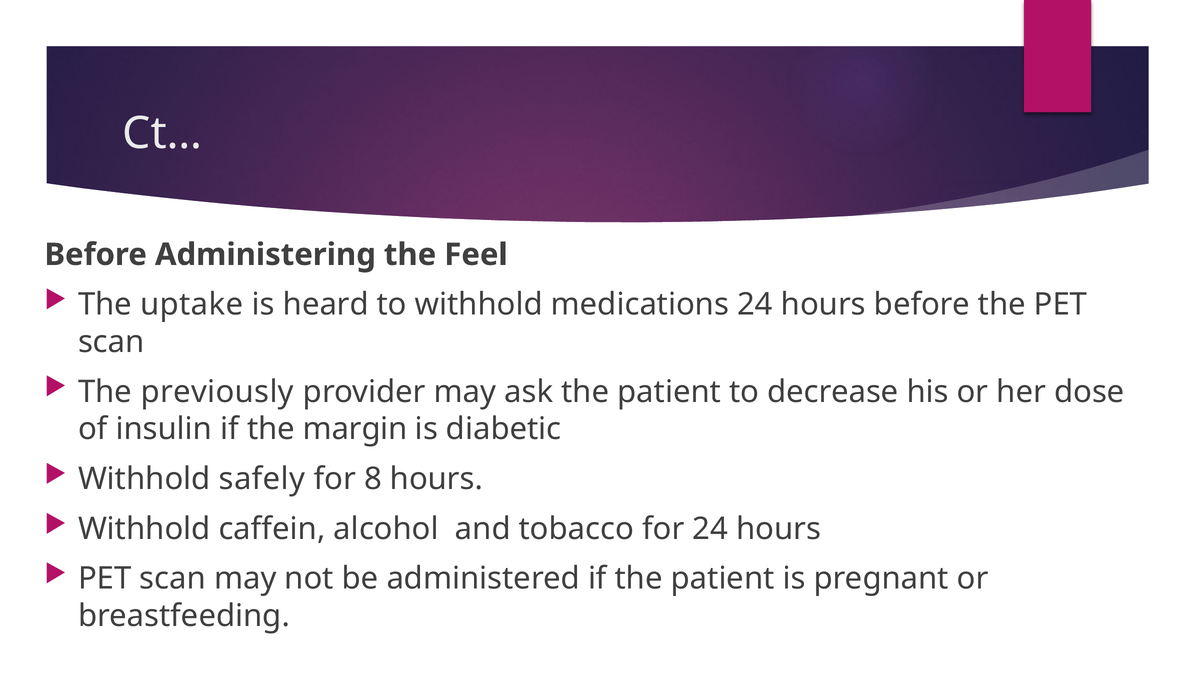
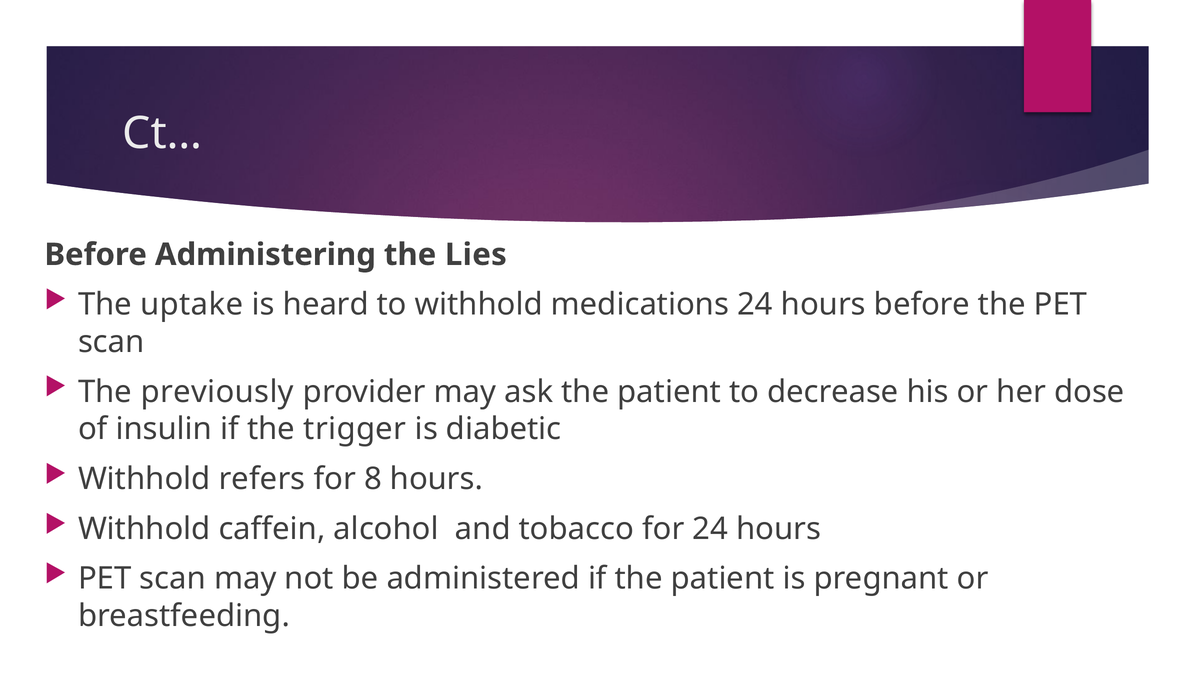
Feel: Feel -> Lies (476, 255)
margin: margin -> trigger (355, 429)
safely: safely -> refers (262, 479)
